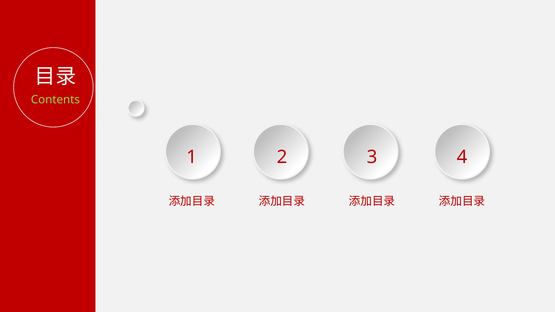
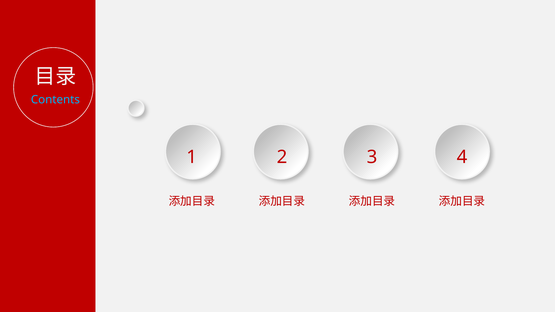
Contents colour: light green -> light blue (55, 100)
